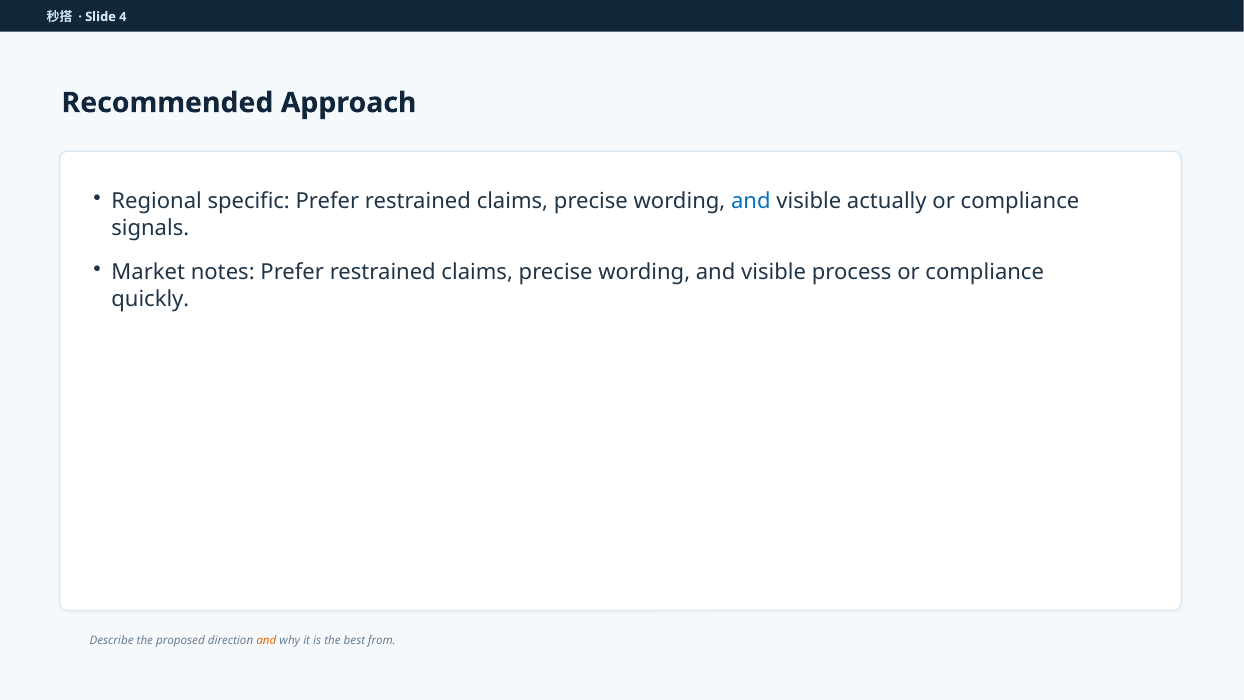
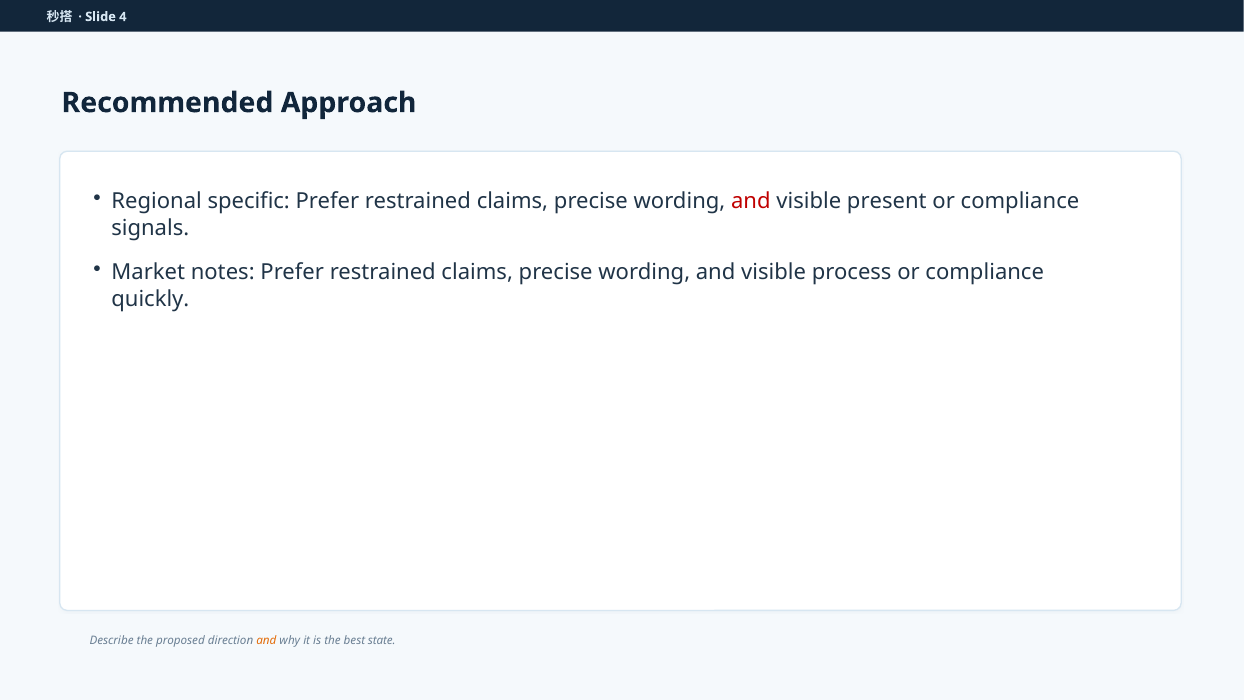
and colour: blue -> red (751, 201)
actually: actually -> present (887, 201)
from: from -> state (382, 641)
